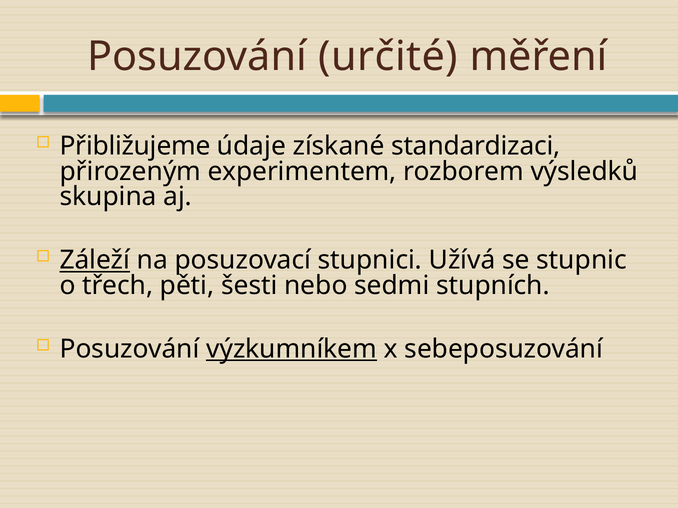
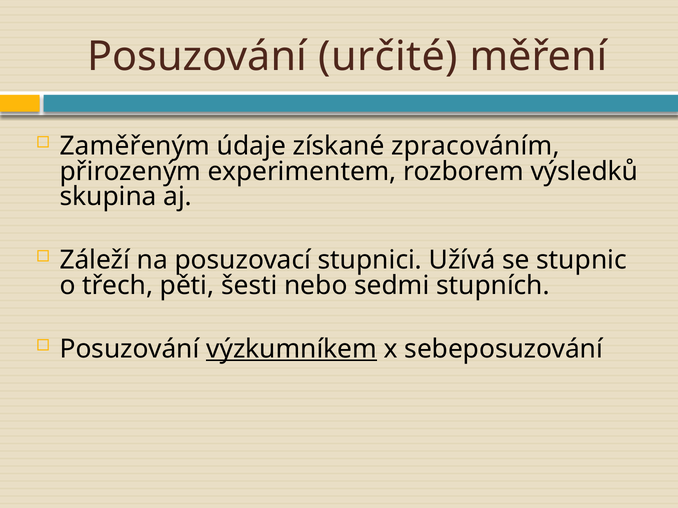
Přibližujeme: Přibližujeme -> Zaměřeným (135, 146)
standardizaci: standardizaci -> zpracováním (476, 146)
Záleží underline: present -> none (95, 261)
